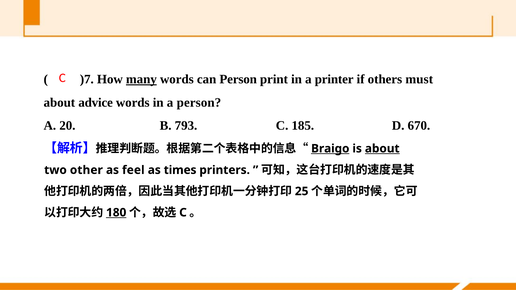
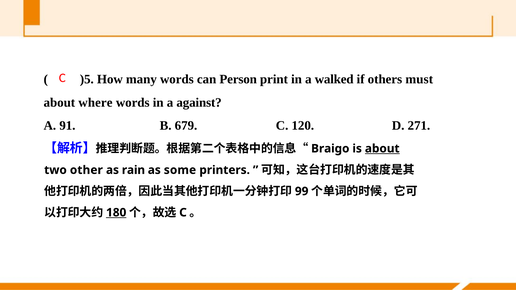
)7: )7 -> )5 (87, 79)
many underline: present -> none (141, 79)
printer: printer -> walked (334, 79)
advice: advice -> where (95, 103)
a person: person -> against (199, 103)
20: 20 -> 91 (67, 126)
793: 793 -> 679 (186, 126)
185: 185 -> 120 (303, 126)
670: 670 -> 271 (419, 126)
Braigo underline: present -> none (330, 149)
feel: feel -> rain (133, 170)
times: times -> some (180, 170)
25: 25 -> 99 (302, 191)
